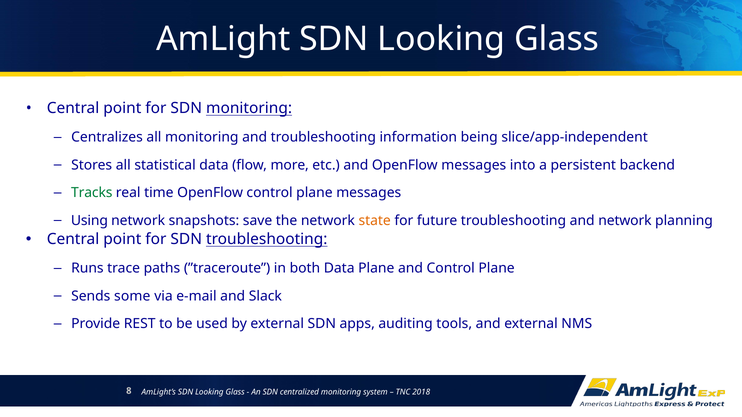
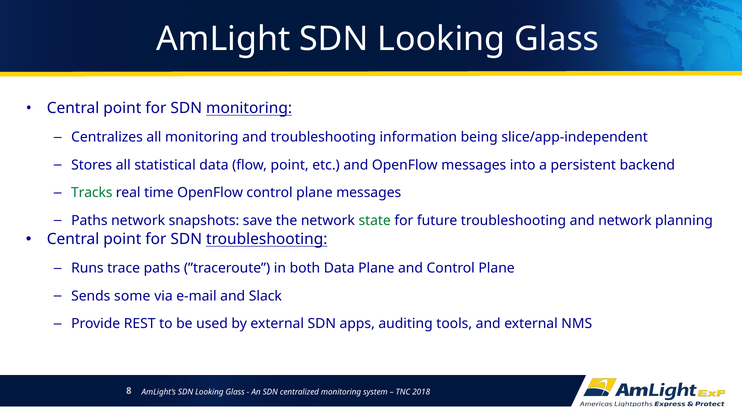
flow more: more -> point (290, 165)
Using: Using -> Paths (89, 221)
state colour: orange -> green (375, 221)
